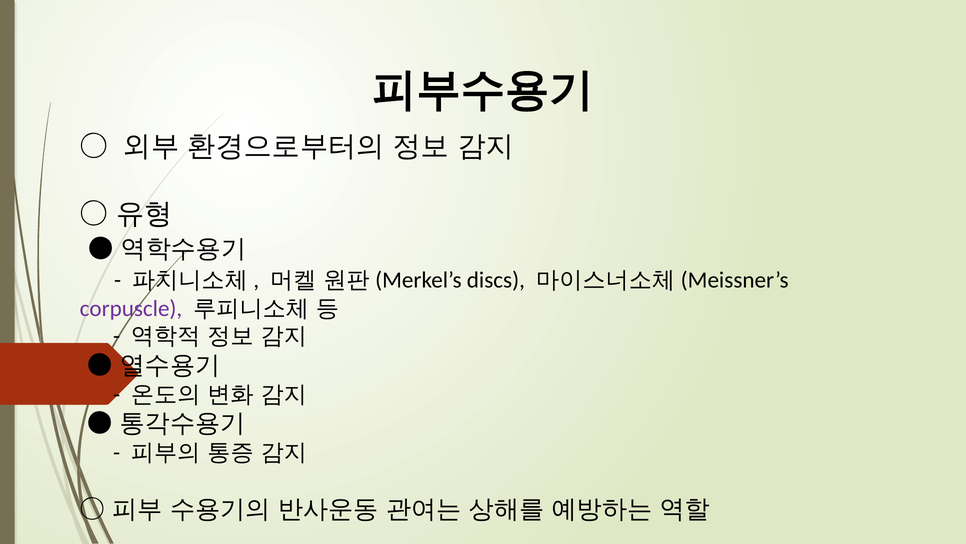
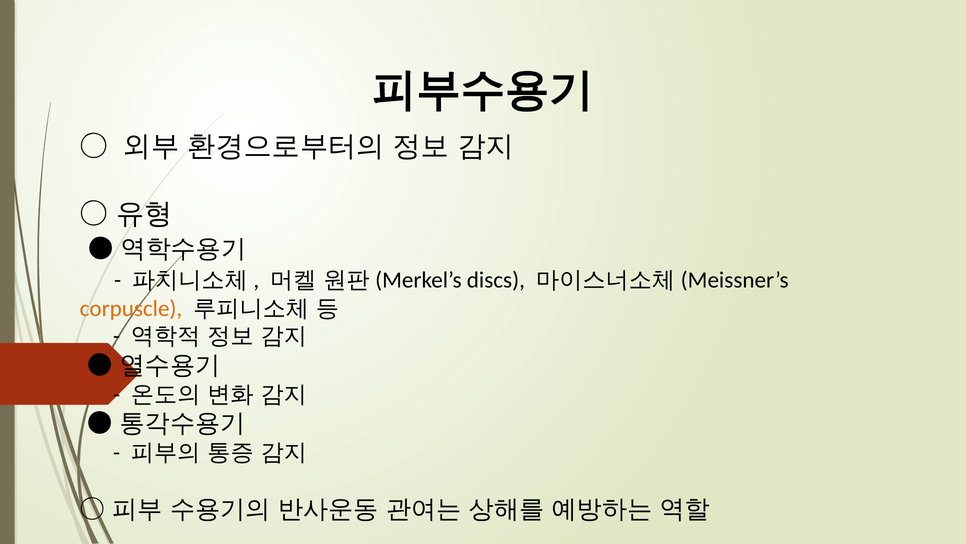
corpuscle colour: purple -> orange (131, 308)
